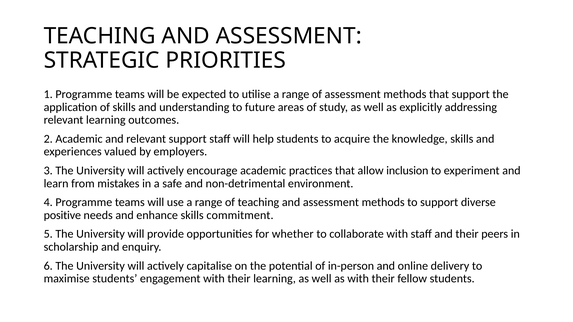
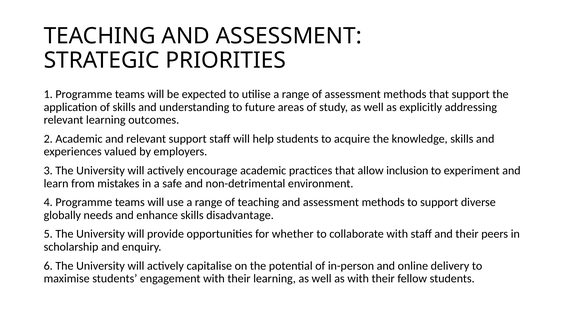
positive: positive -> globally (62, 215)
commitment: commitment -> disadvantage (240, 215)
